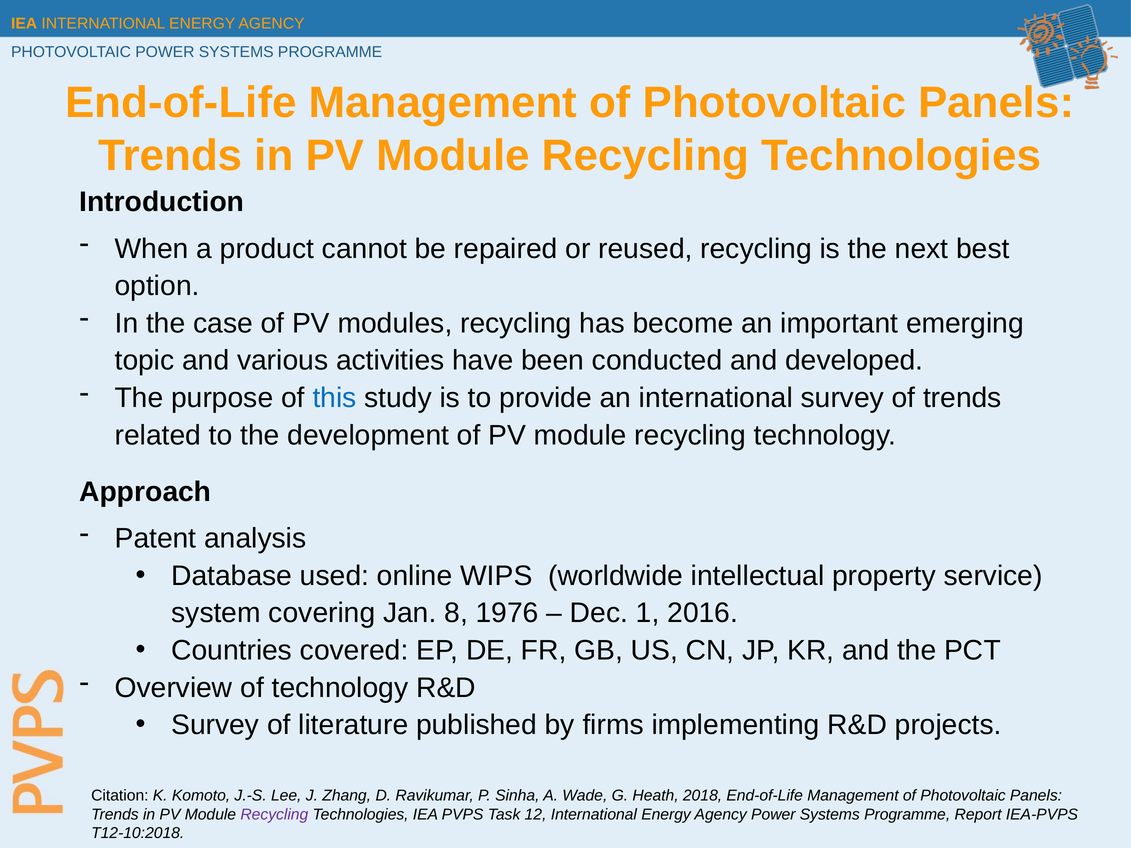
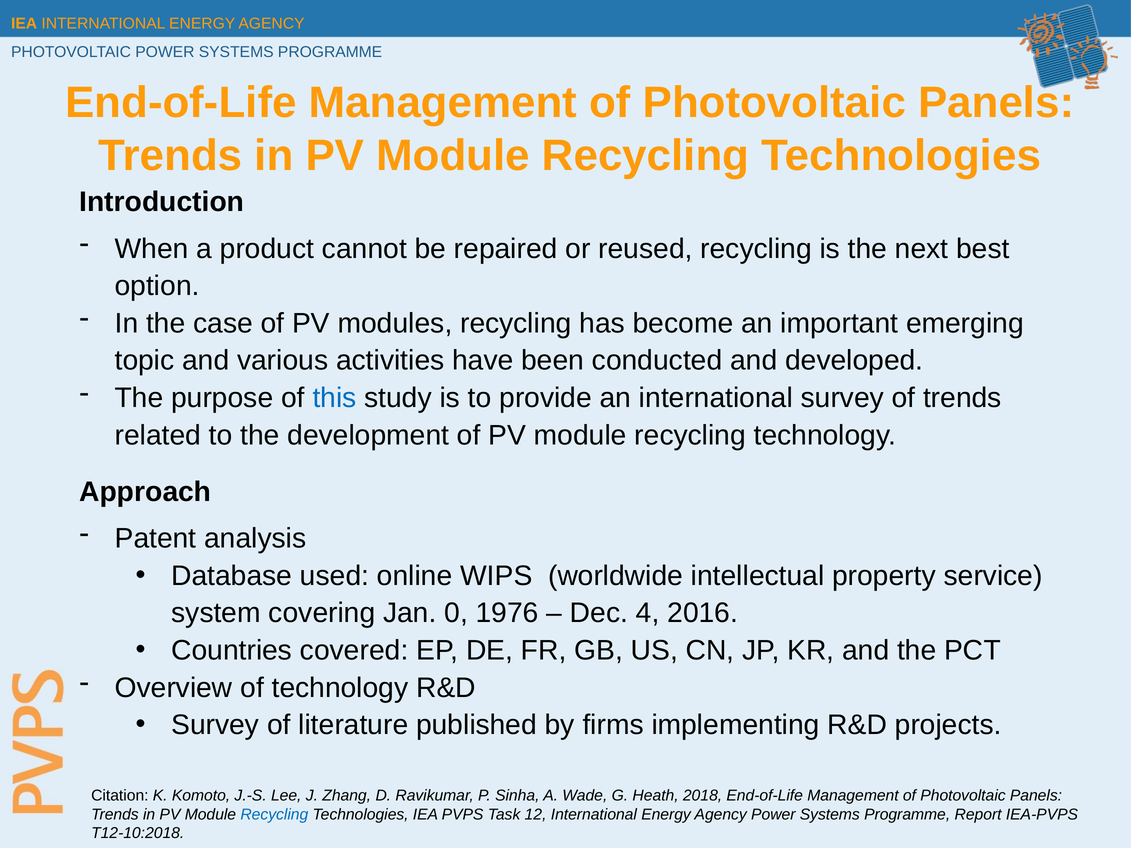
8: 8 -> 0 (456, 613)
1: 1 -> 4 (648, 613)
Recycling colour: purple -> blue (274, 815)
